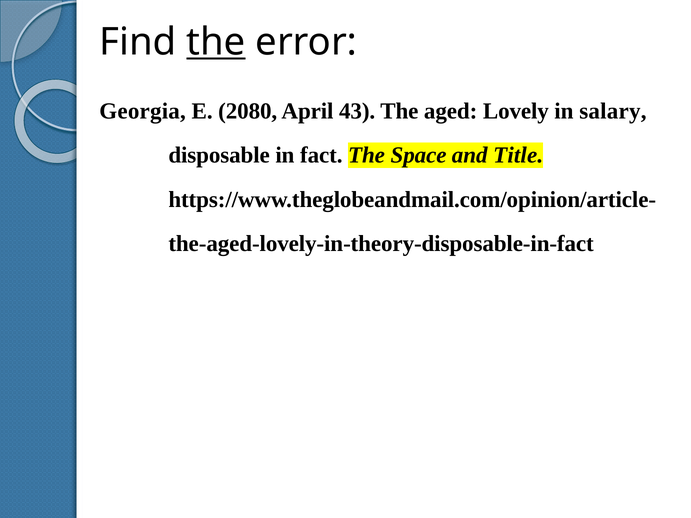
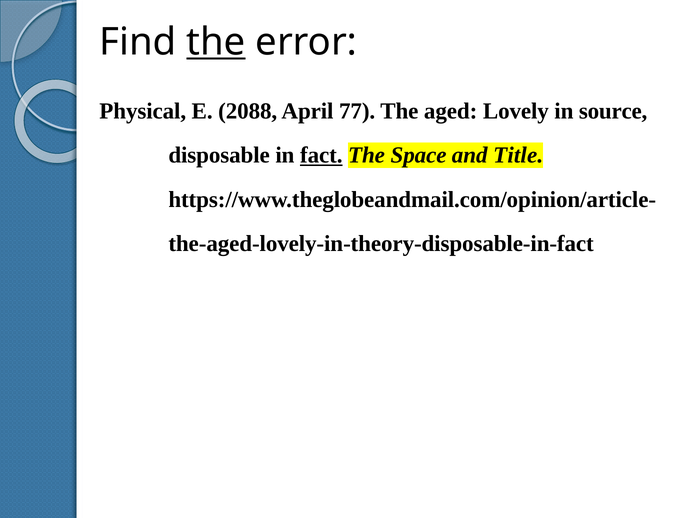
Georgia: Georgia -> Physical (143, 111)
2080: 2080 -> 2088 (248, 111)
43: 43 -> 77 (357, 111)
salary: salary -> source (613, 111)
fact underline: none -> present (321, 155)
